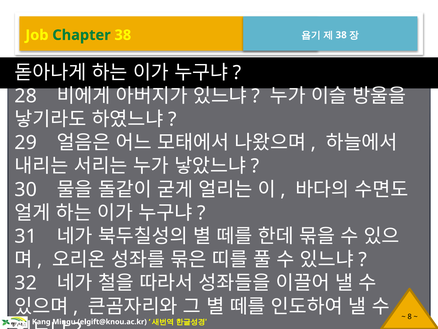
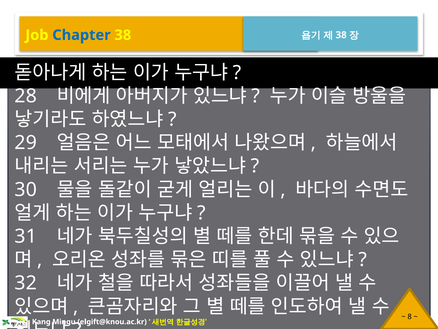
Chapter colour: green -> blue (82, 35)
